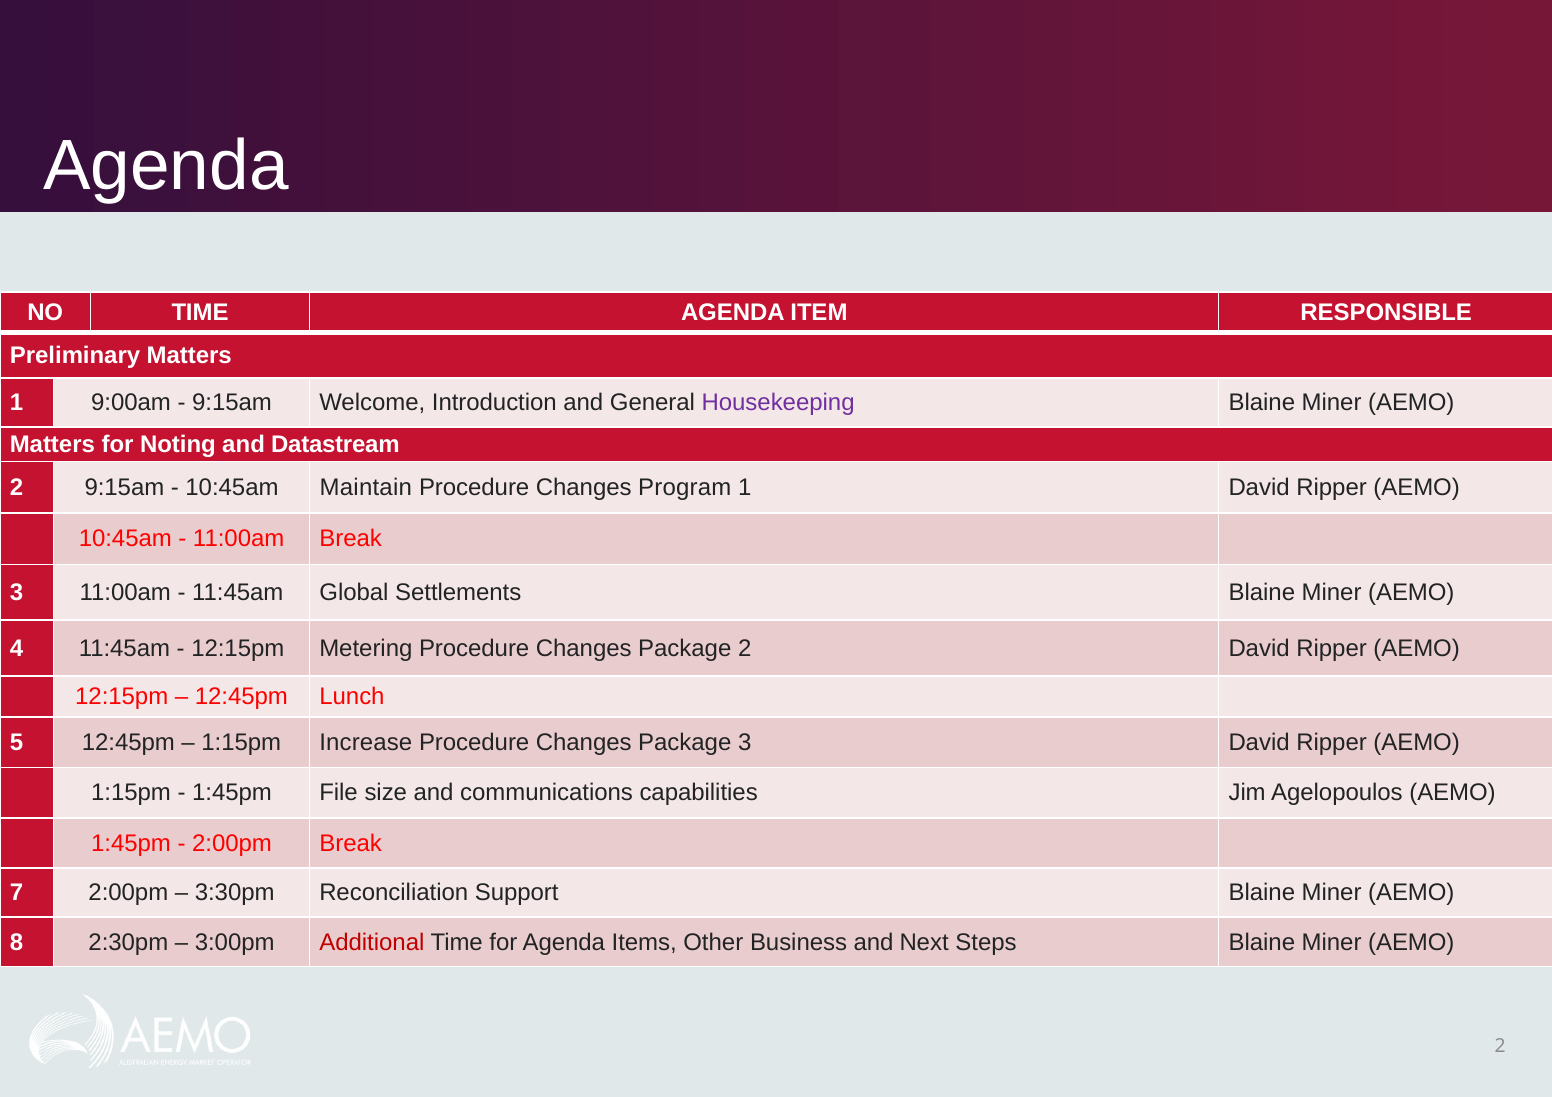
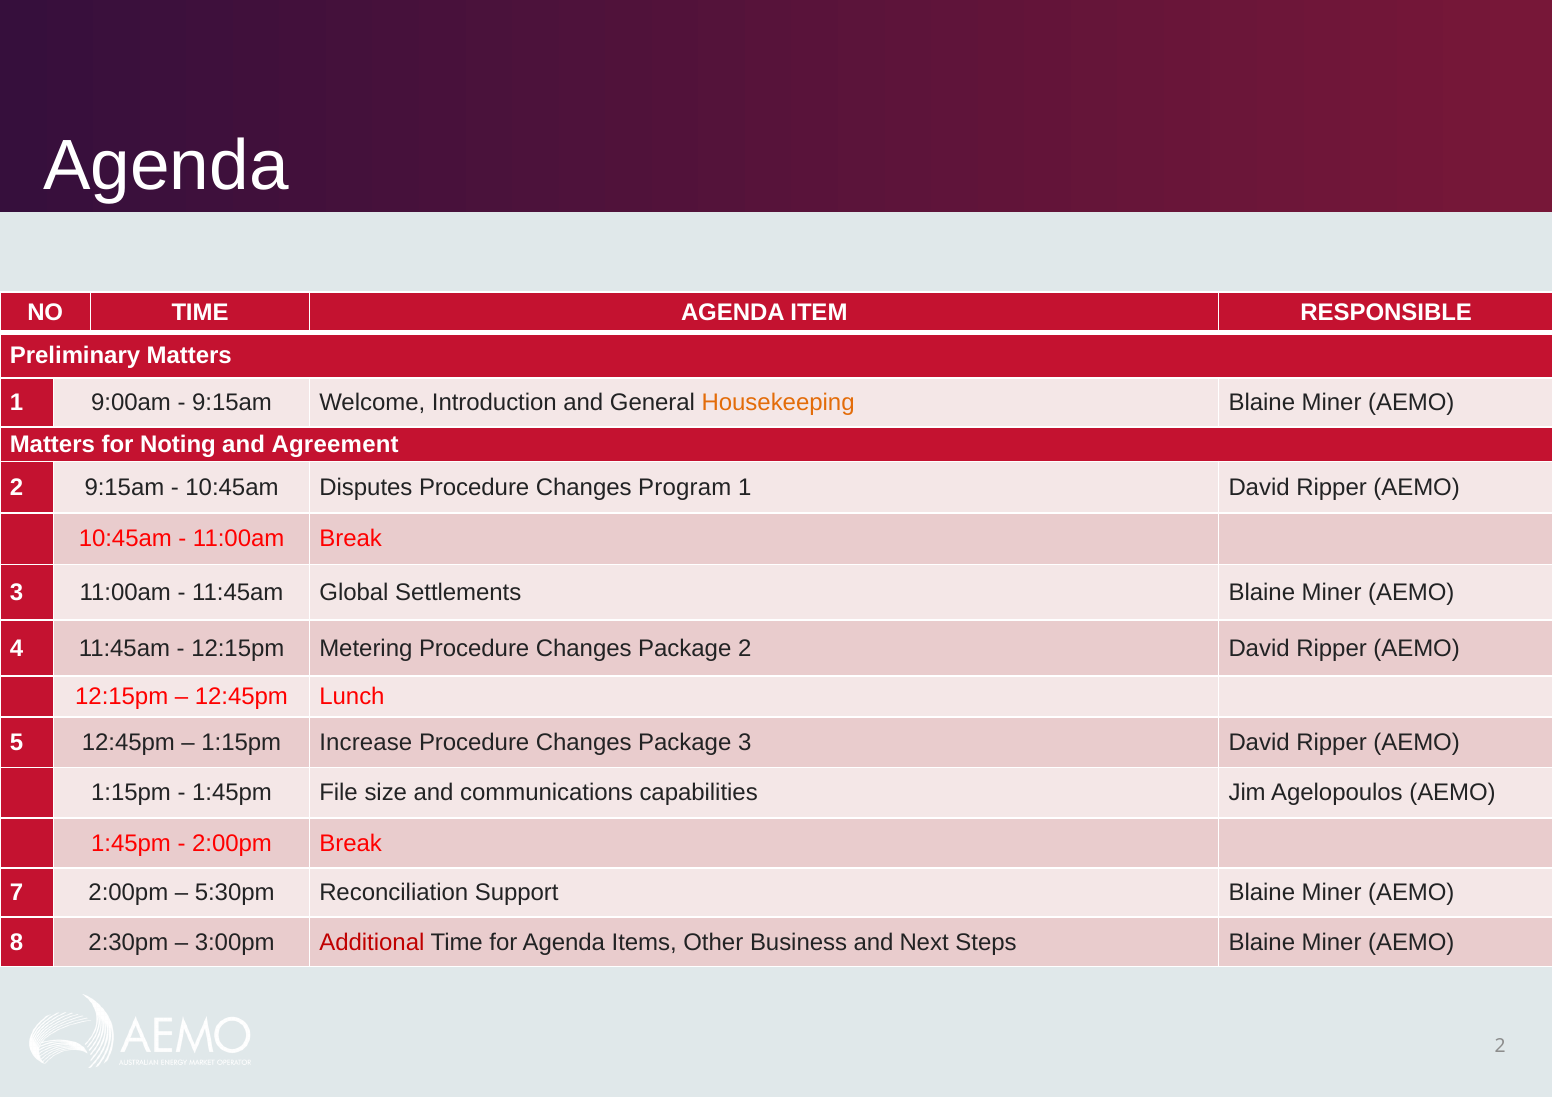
Housekeeping colour: purple -> orange (778, 403)
Datastream: Datastream -> Agreement (335, 445)
Maintain: Maintain -> Disputes (366, 488)
3:30pm: 3:30pm -> 5:30pm (235, 893)
